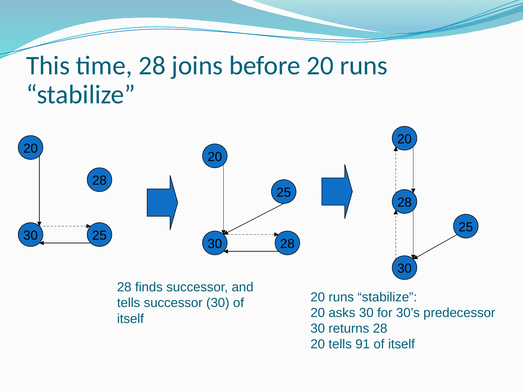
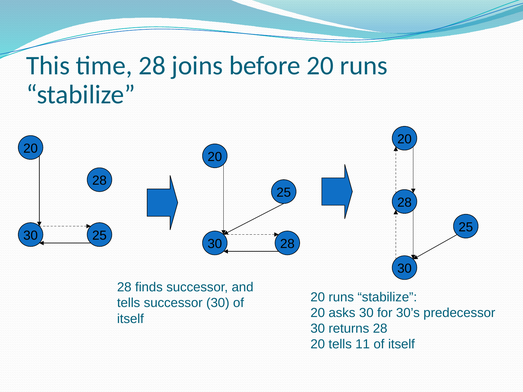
91: 91 -> 11 (363, 344)
